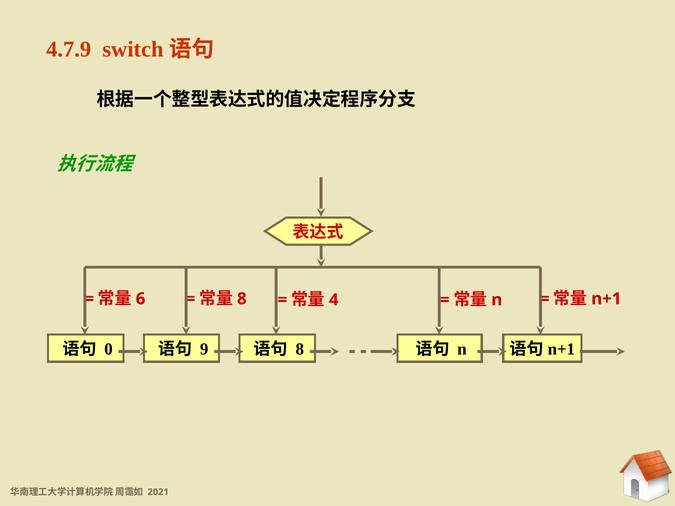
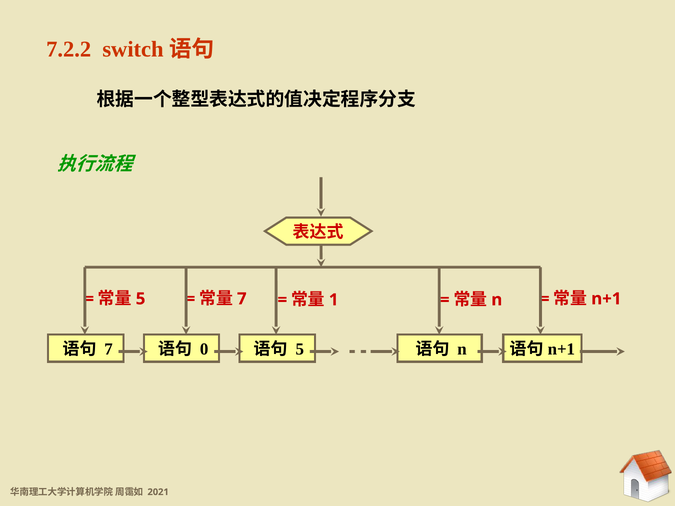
4.7.9: 4.7.9 -> 7.2.2 (69, 49)
6: 6 -> 5 (141, 299)
8: 8 -> 7 (242, 299)
4: 4 -> 1 (334, 300)
0: 0 -> 7 (109, 349)
9: 9 -> 0 (204, 349)
8: 8 -> 5 (300, 349)
